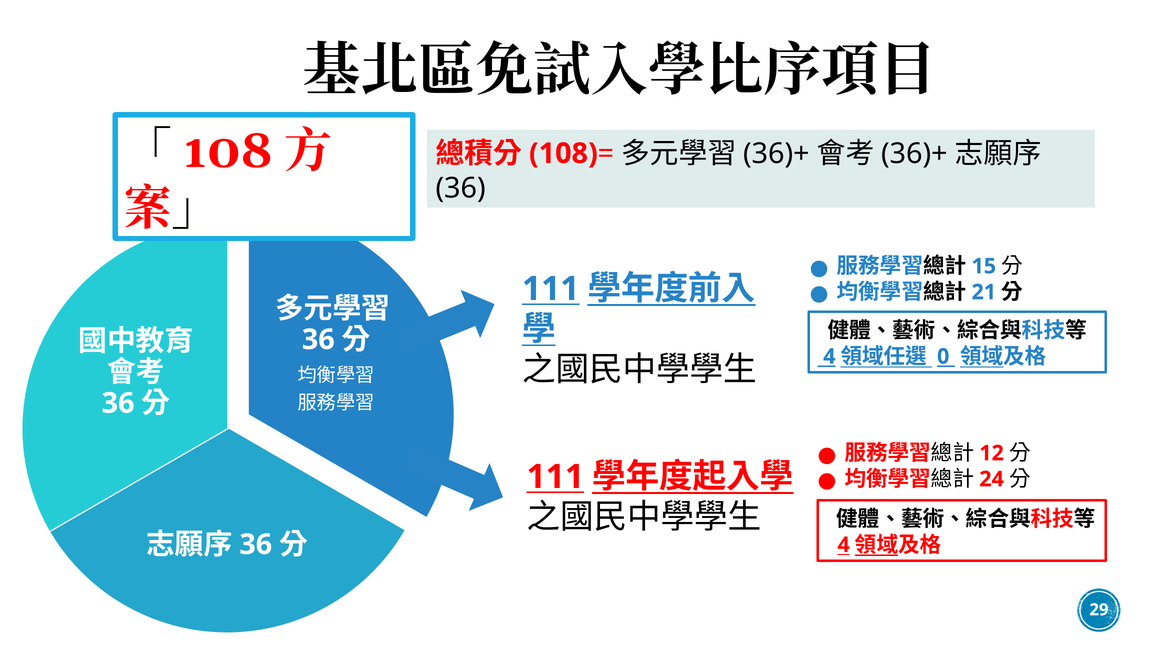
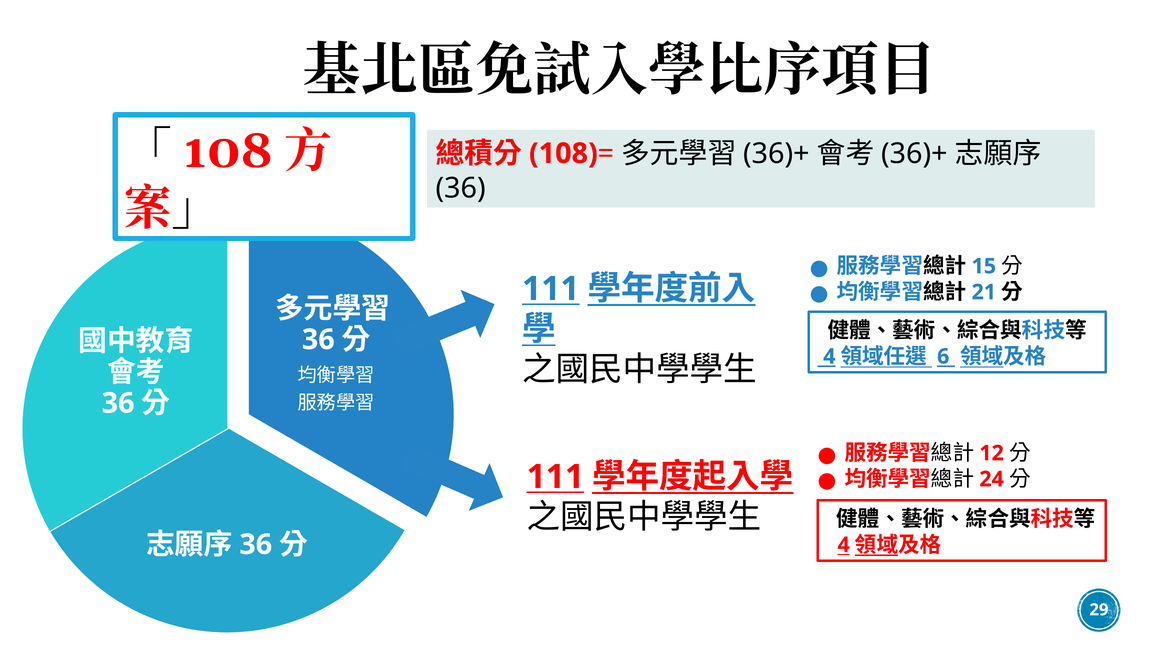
0: 0 -> 6 (943, 356)
